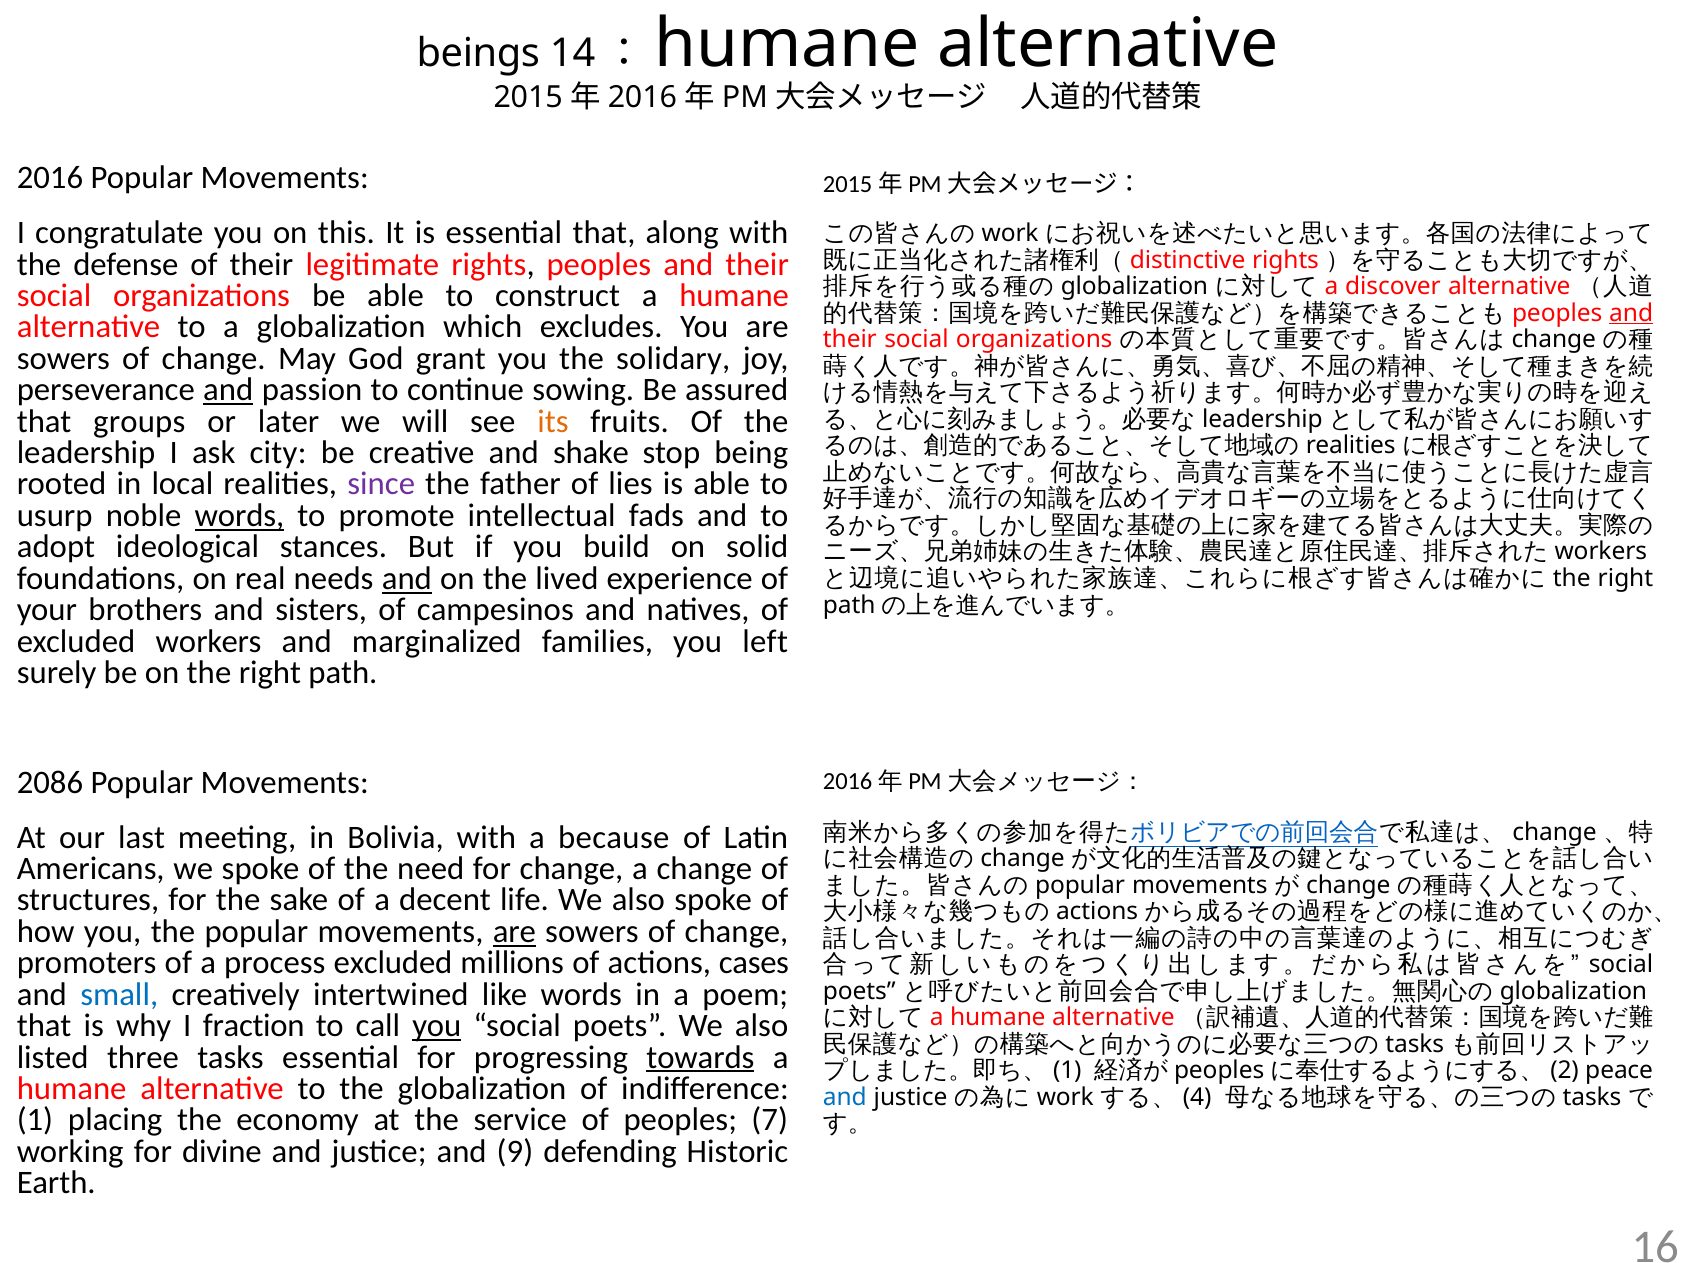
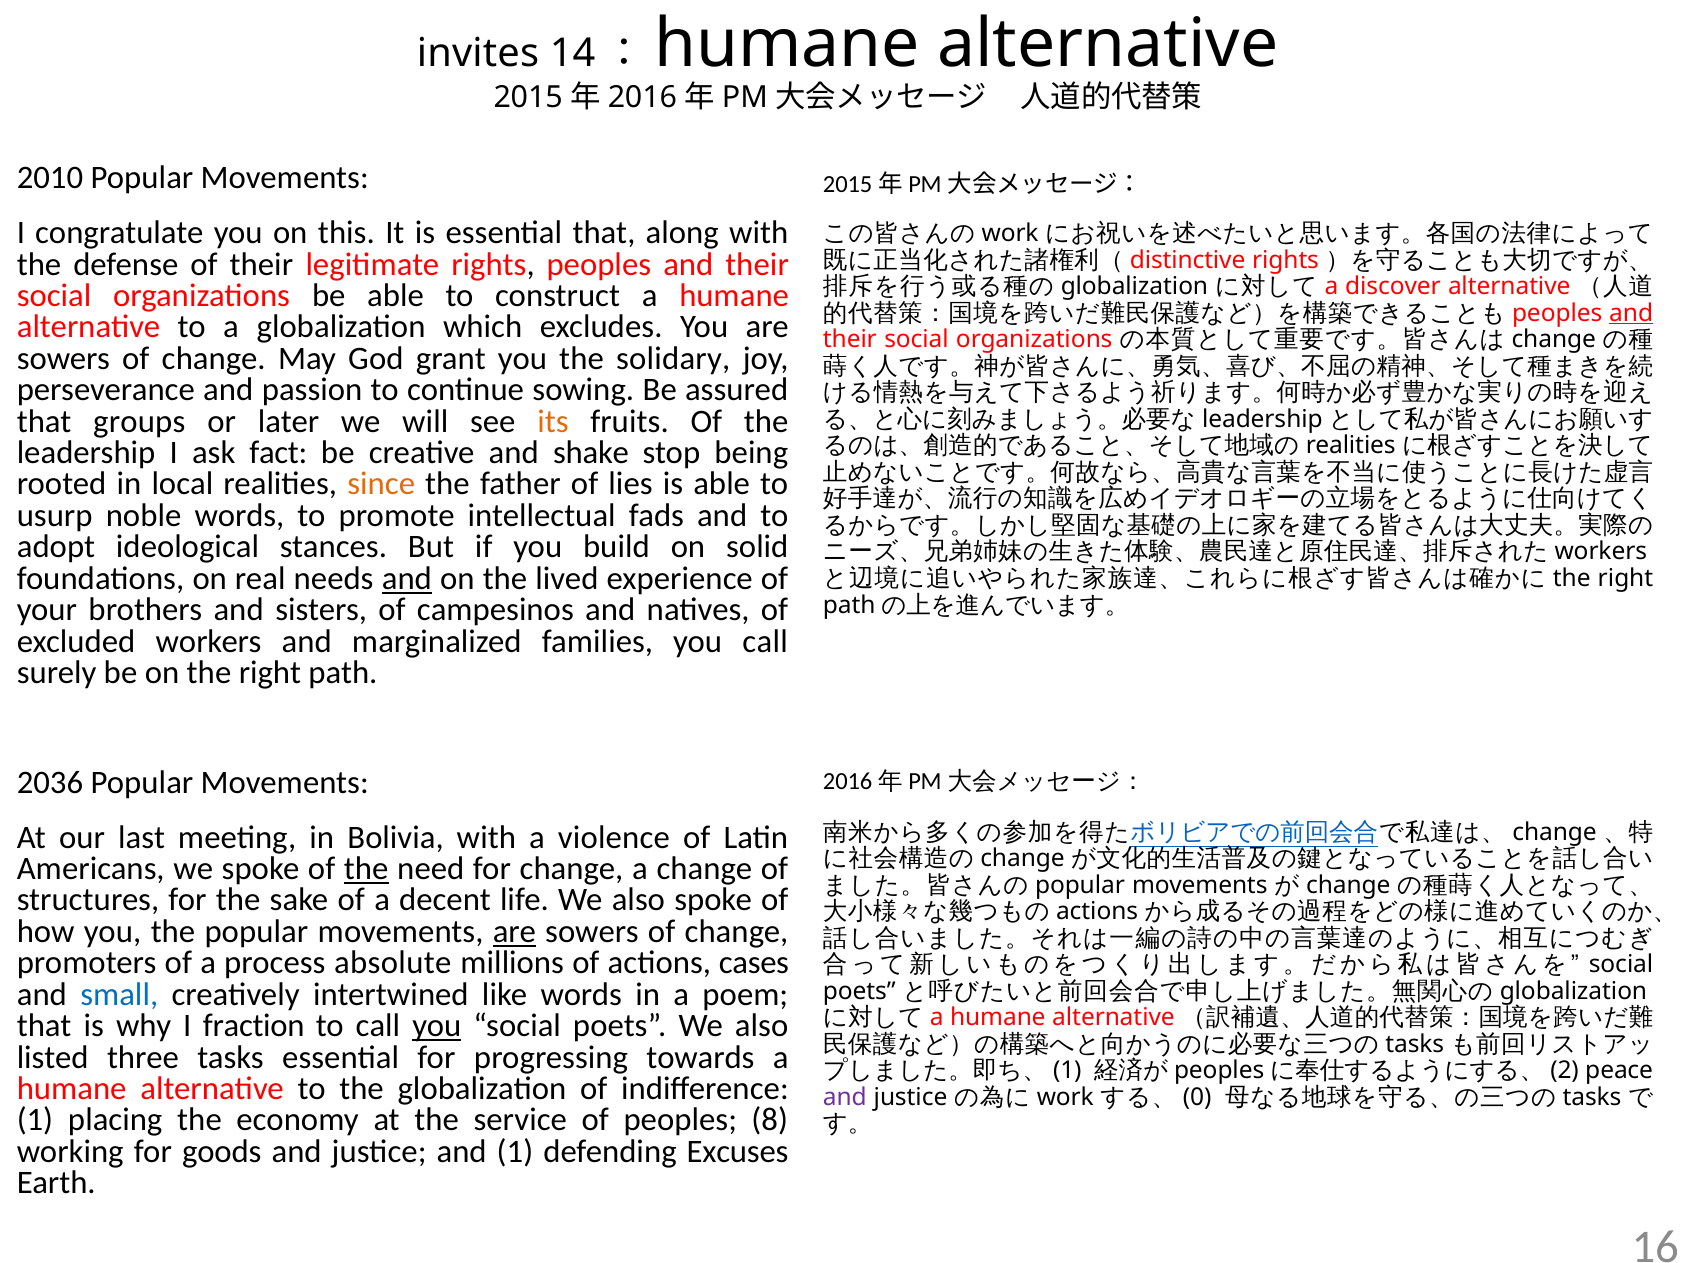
beings: beings -> invites (478, 54)
2016: 2016 -> 2010 (50, 178)
and underline: present -> none (228, 390)
city: city -> fact (278, 453)
since colour: purple -> orange (381, 484)
words underline: present -> none (239, 516)
you left: left -> call (765, 641)
2086: 2086 -> 2036 (50, 782)
because: because -> violence (614, 837)
the underline: none -> present (366, 869)
process excluded: excluded -> absolute (393, 963)
towards underline: present -> none (700, 1057)
and colour: blue -> purple (845, 1097)
4: 4 -> 0 (1197, 1097)
7: 7 -> 8 (770, 1120)
divine: divine -> goods (222, 1151)
and 9: 9 -> 1 (515, 1151)
Historic: Historic -> Excuses (738, 1151)
